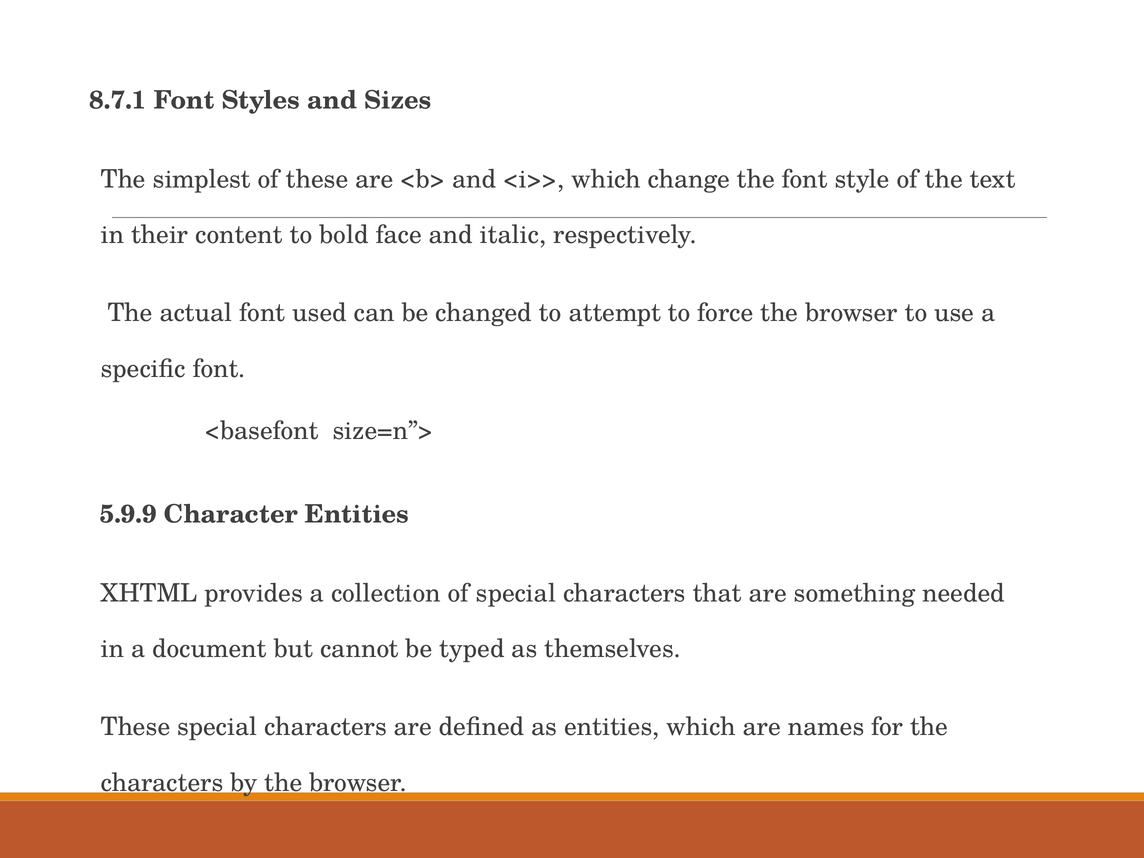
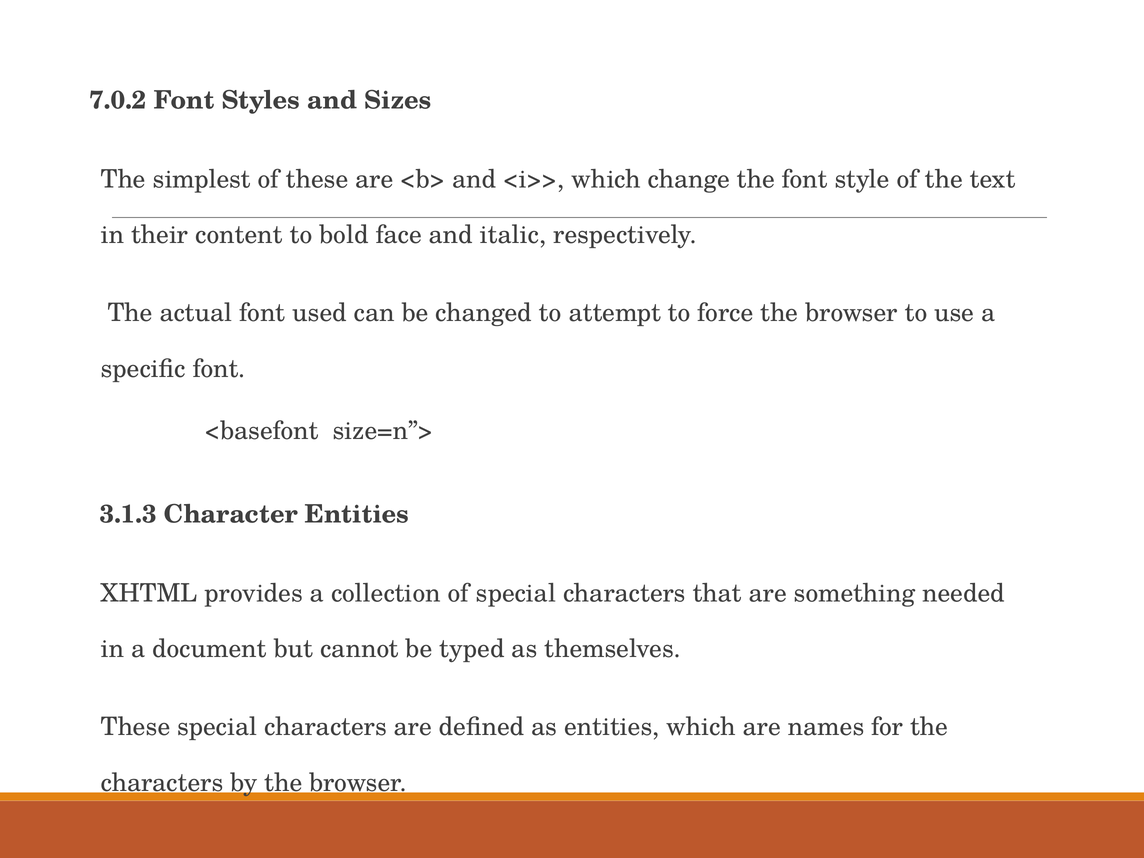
8.7.1: 8.7.1 -> 7.0.2 (118, 100)
5.9.9: 5.9.9 -> 3.1.3 (128, 514)
